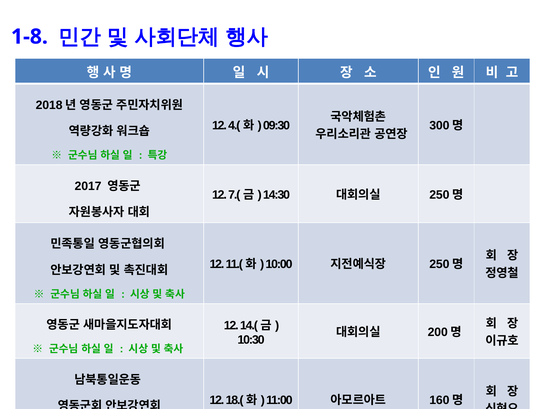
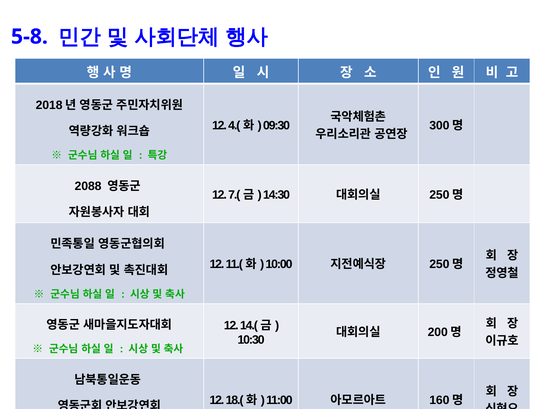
1-8: 1-8 -> 5-8 (29, 37)
2017: 2017 -> 2088 (88, 186)
